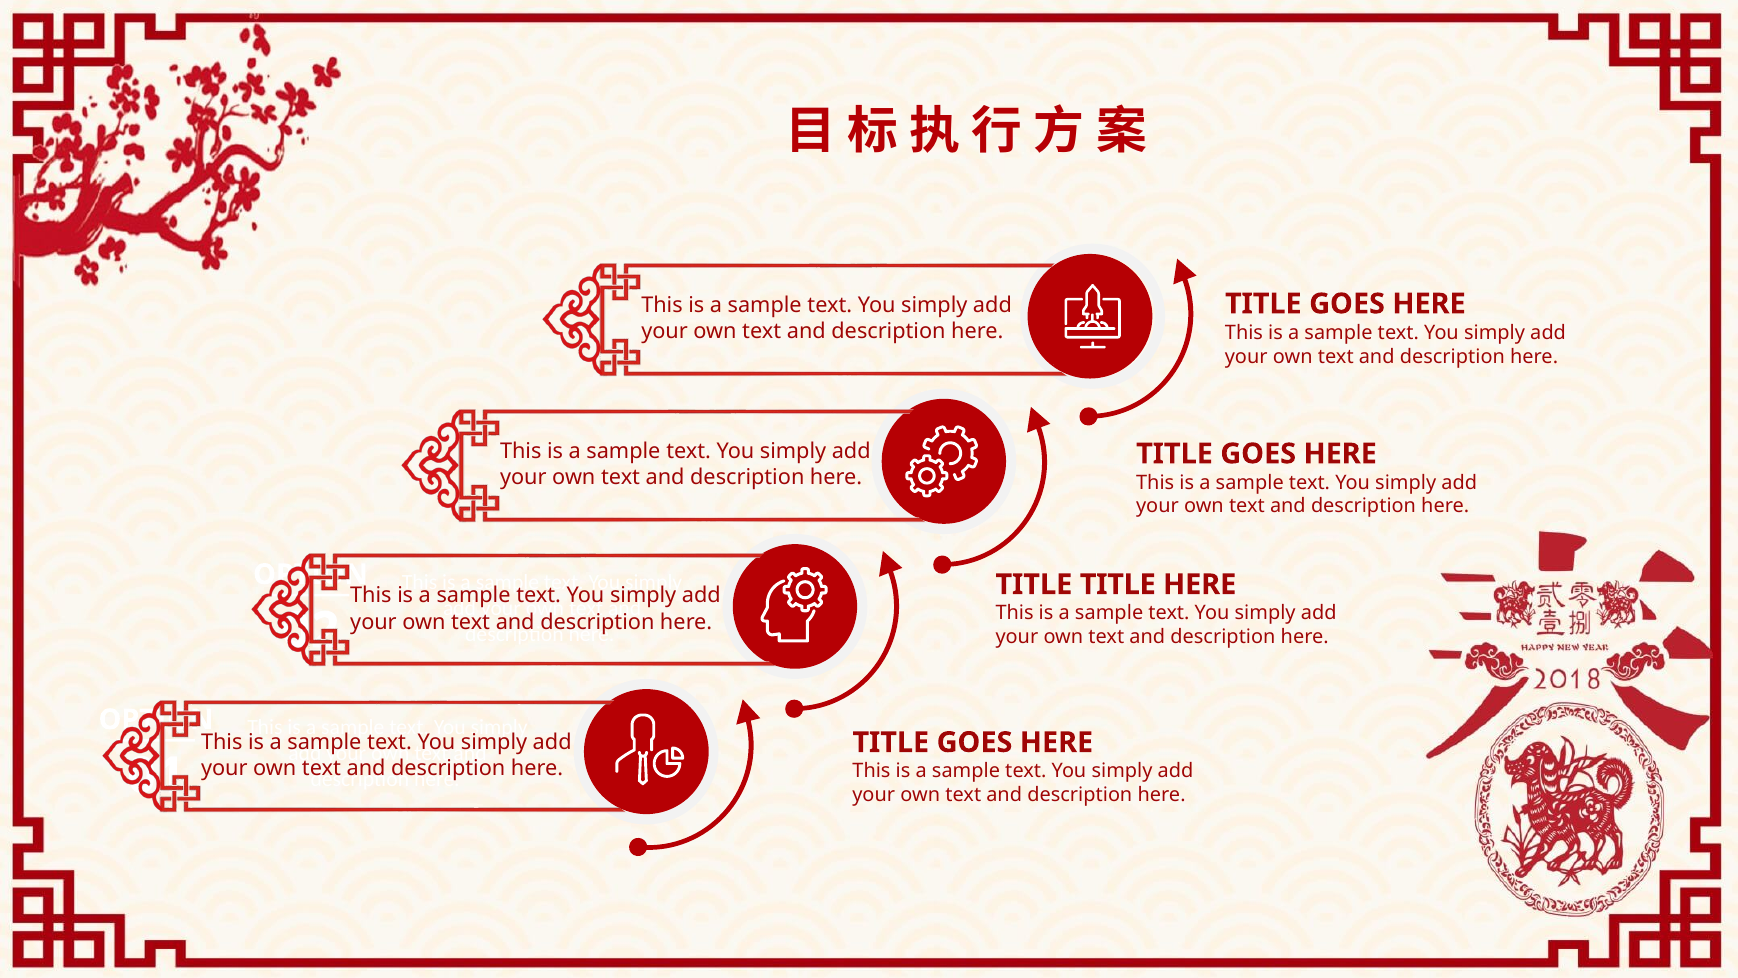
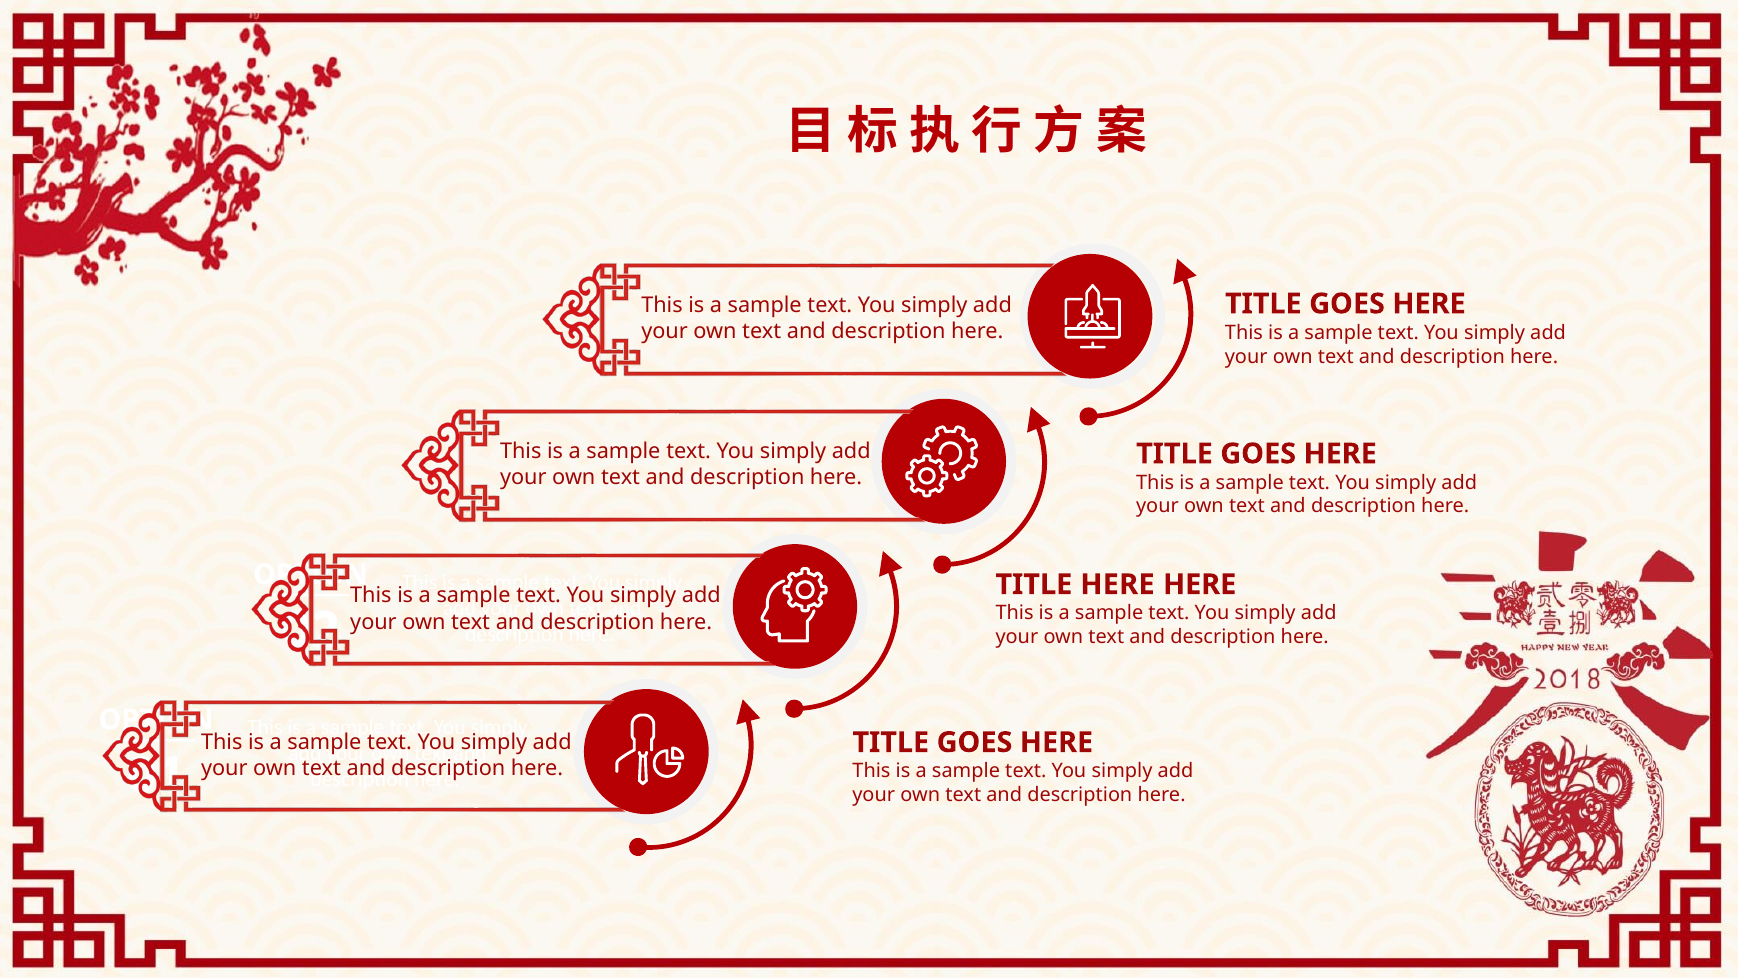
TITLE TITLE: TITLE -> HERE (1117, 584)
